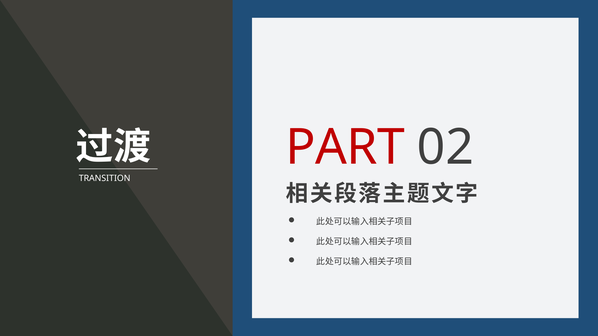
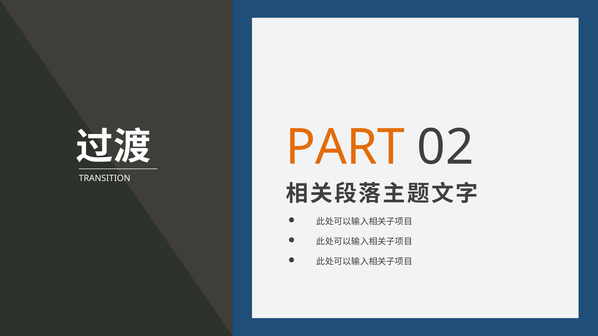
PART colour: red -> orange (345, 148)
